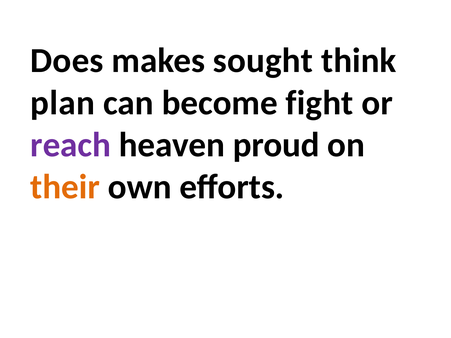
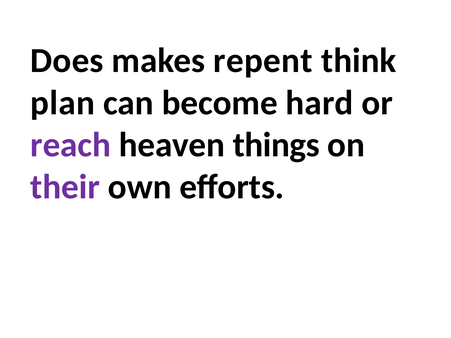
sought: sought -> repent (263, 61)
fight: fight -> hard (320, 103)
proud: proud -> things (276, 145)
their colour: orange -> purple (65, 187)
